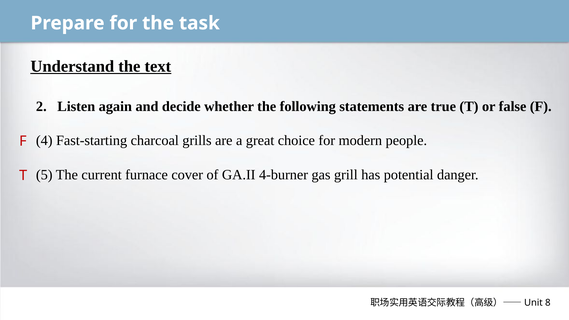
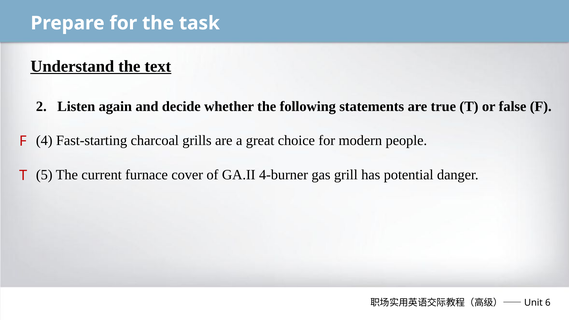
8: 8 -> 6 (548, 303)
